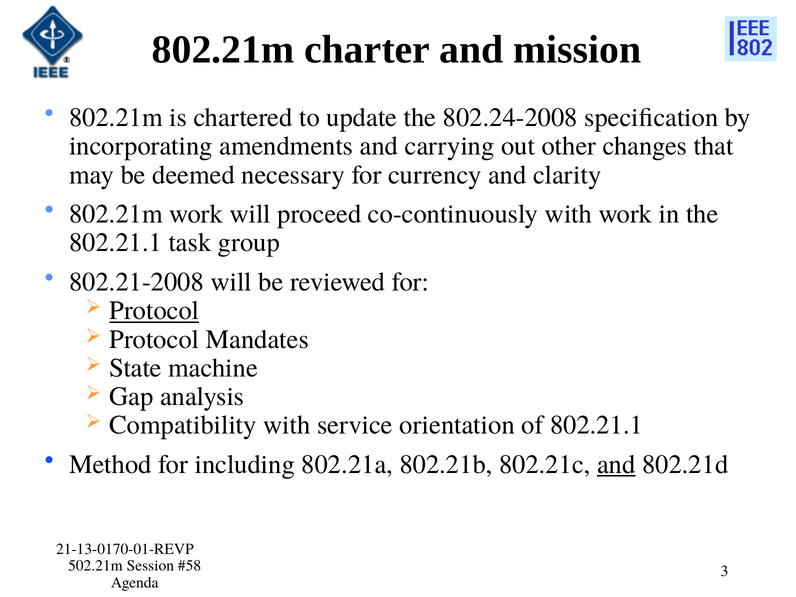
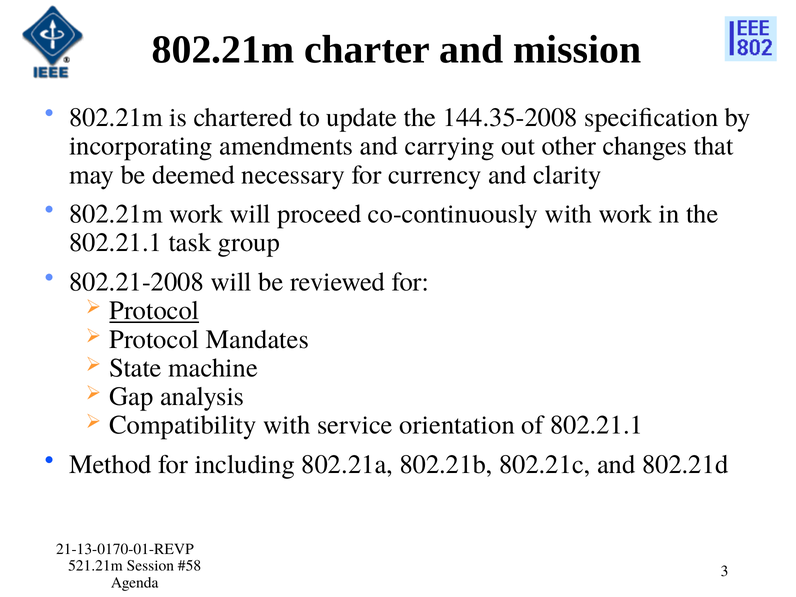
802.24-2008: 802.24-2008 -> 144.35-2008 (510, 118)
and underline: present -> none (616, 464)
502.21m: 502.21m -> 521.21m (95, 566)
